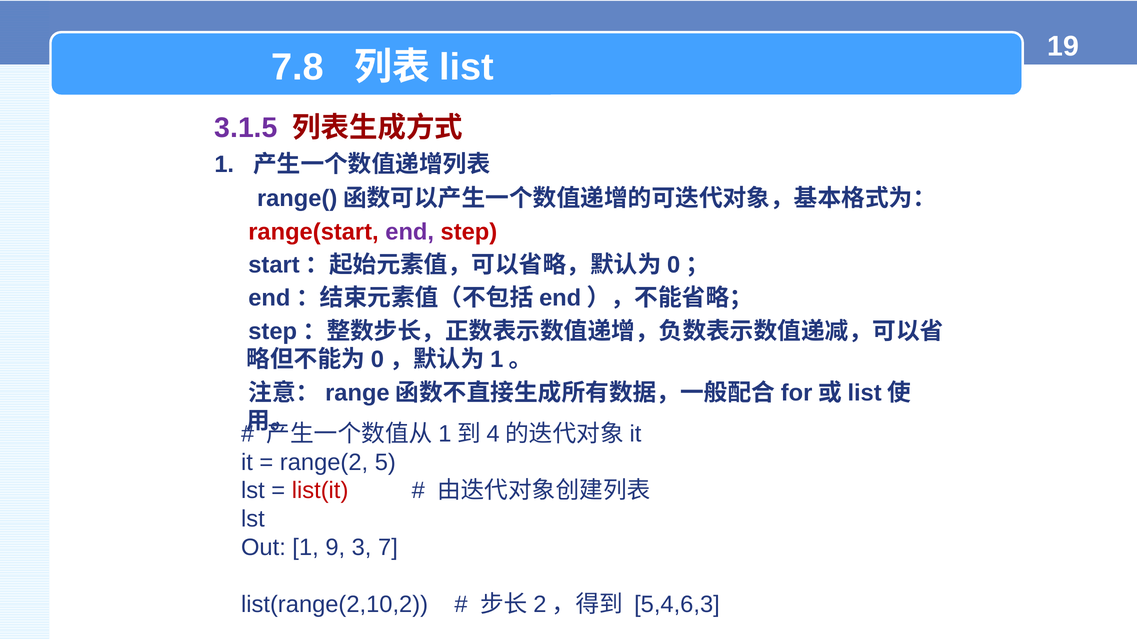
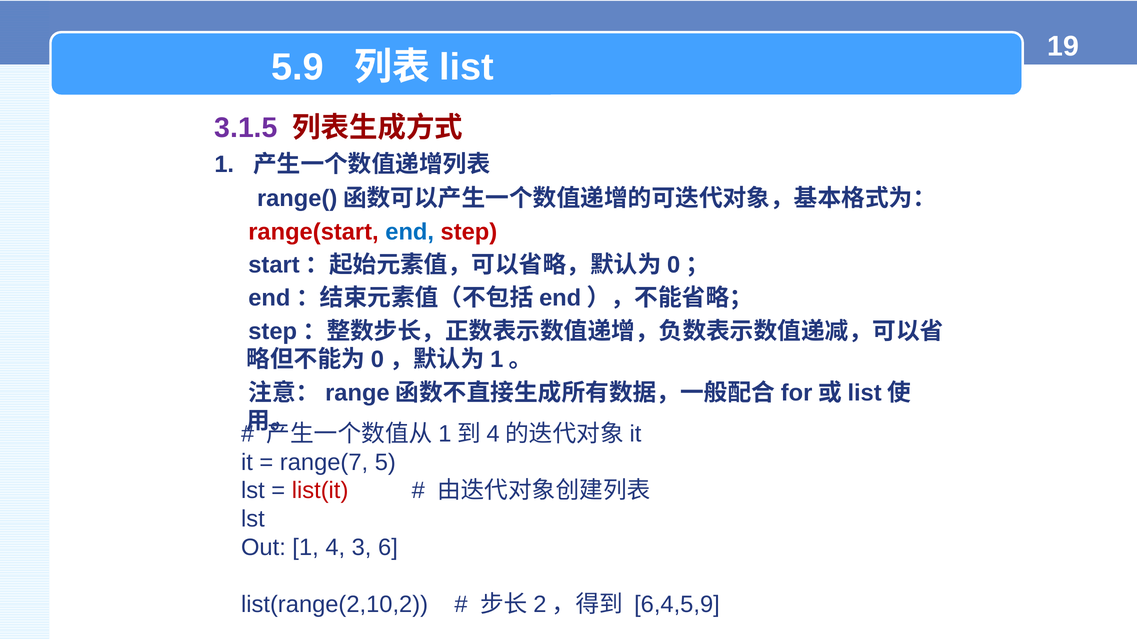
7.8: 7.8 -> 5.9 (298, 67)
end colour: purple -> blue (410, 232)
range(2: range(2 -> range(7 (324, 463)
9: 9 -> 4 (335, 548)
7: 7 -> 6 (388, 548)
5,4,6,3: 5,4,6,3 -> 6,4,5,9 (677, 605)
